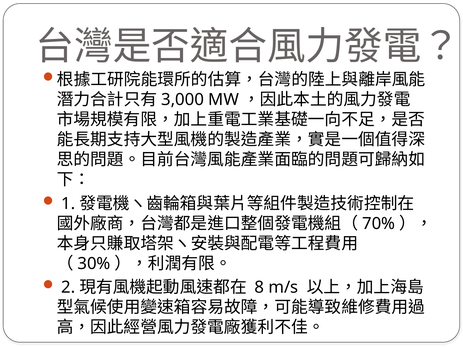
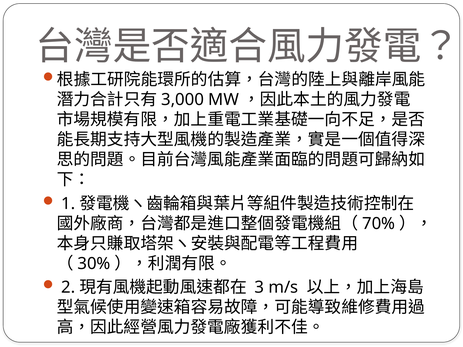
8: 8 -> 3 (259, 288)
